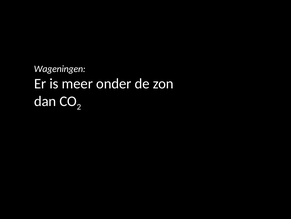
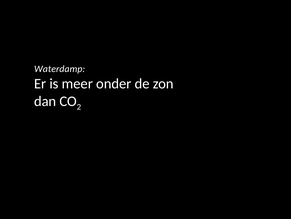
Wageningen: Wageningen -> Waterdamp (60, 69)
